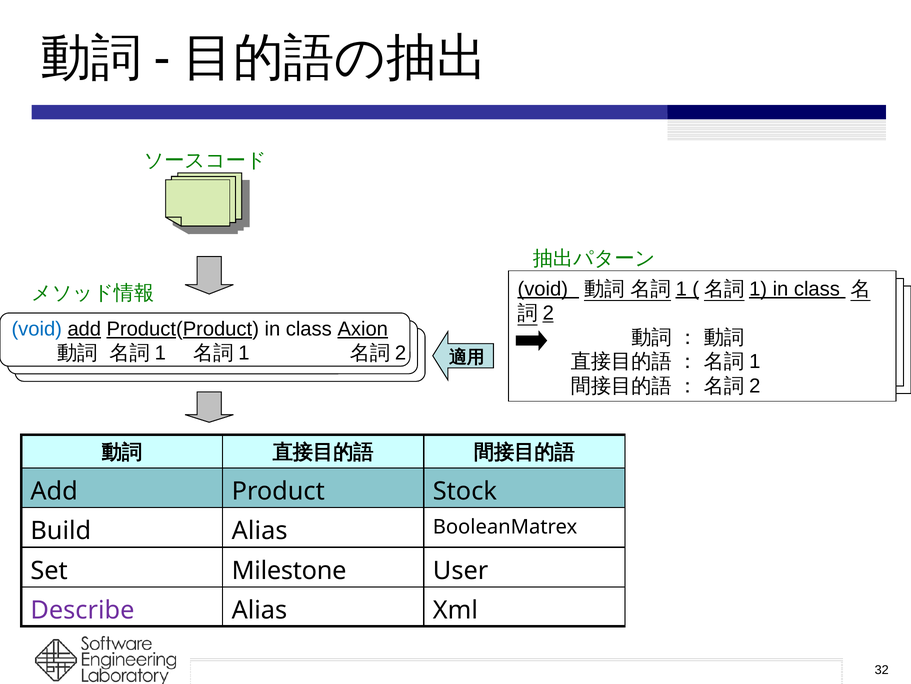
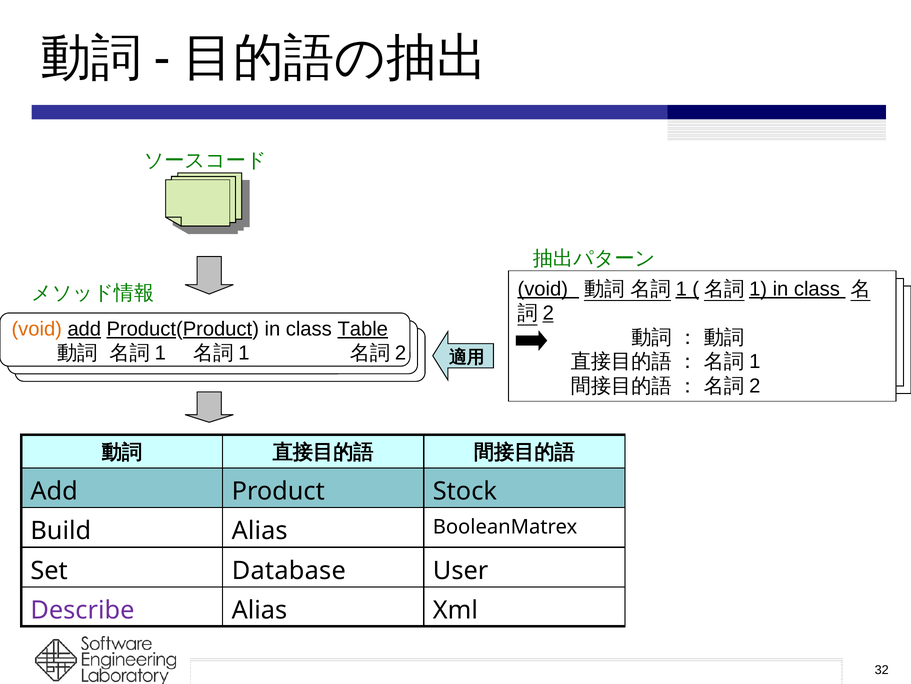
void colour: blue -> orange (37, 328)
Axion: Axion -> Table (363, 328)
Milestone: Milestone -> Database (289, 570)
